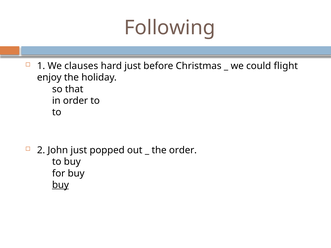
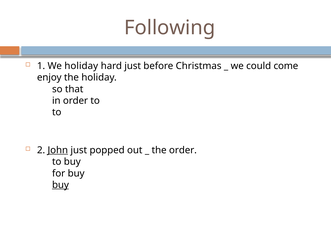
We clauses: clauses -> holiday (81, 66)
flight: flight -> come (286, 66)
John underline: none -> present (58, 150)
